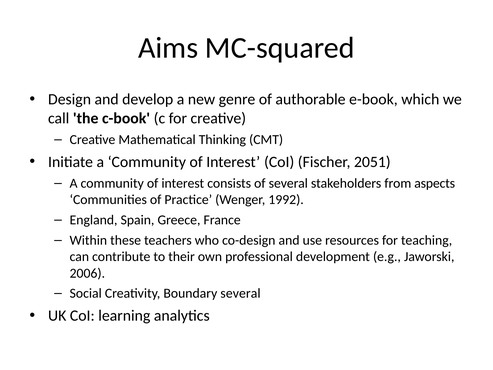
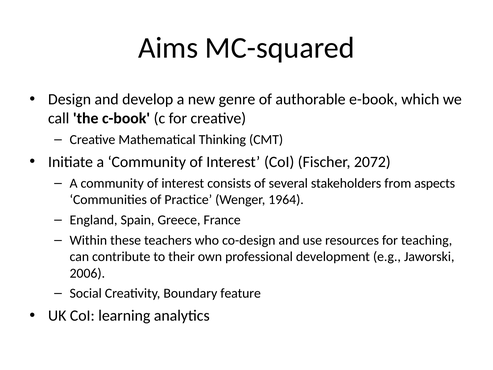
2051: 2051 -> 2072 (372, 162)
1992: 1992 -> 1964 (286, 200)
Boundary several: several -> feature (241, 293)
